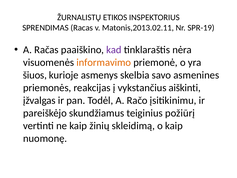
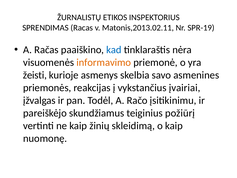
kad colour: purple -> blue (114, 50)
šiuos: šiuos -> žeisti (35, 75)
aiškinti: aiškinti -> įvairiai (185, 88)
